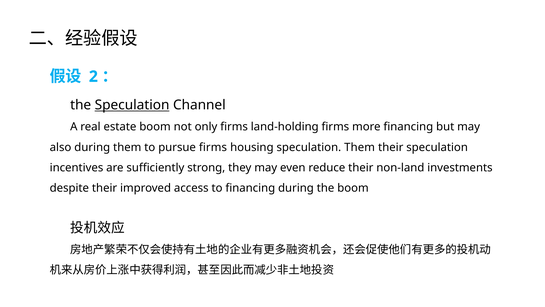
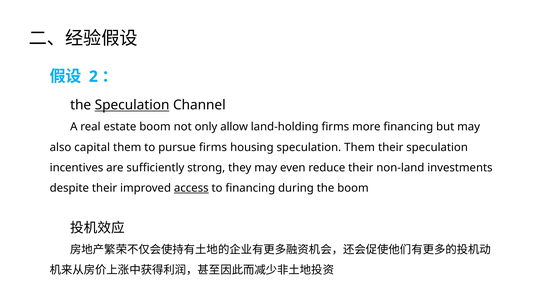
only firms: firms -> allow (234, 127)
also during: during -> capital (92, 147)
access underline: none -> present (191, 188)
